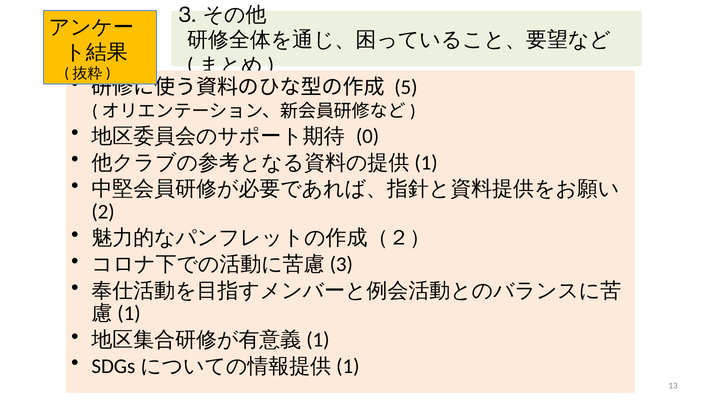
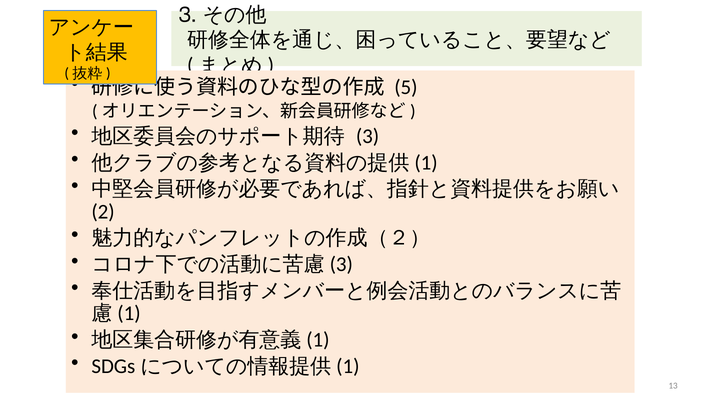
0: 0 -> 3 (368, 136)
